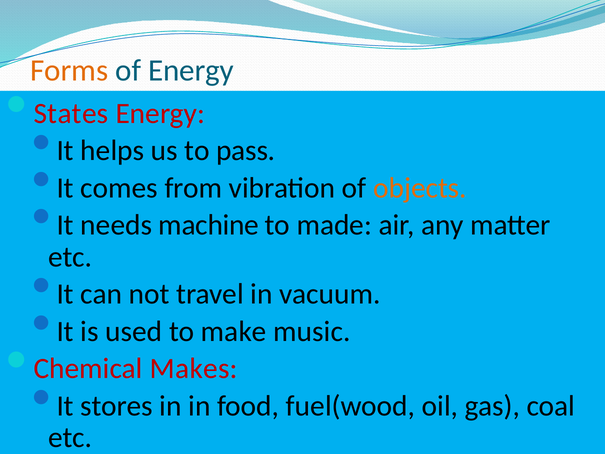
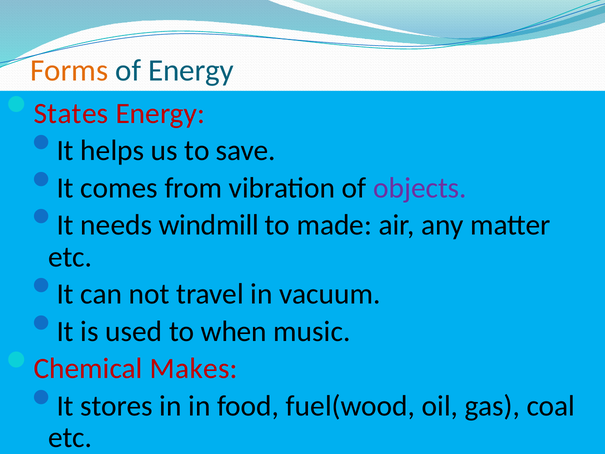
pass: pass -> save (246, 151)
objects colour: orange -> purple (420, 188)
machine: machine -> windmill (209, 225)
make: make -> when (234, 331)
